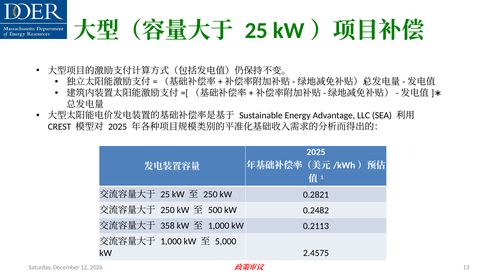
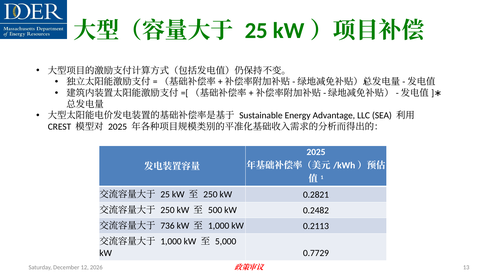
358: 358 -> 736 (168, 226)
2.4575: 2.4575 -> 0.7729 (316, 253)
